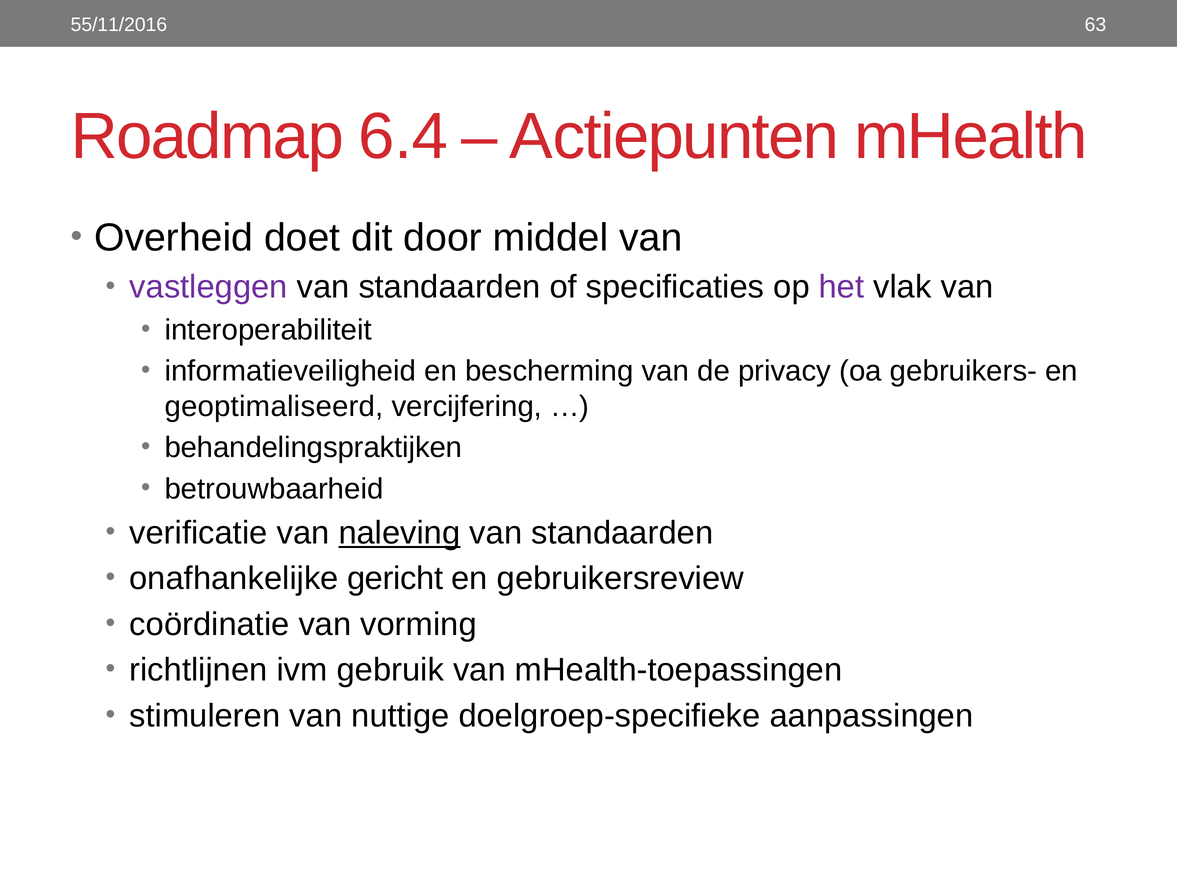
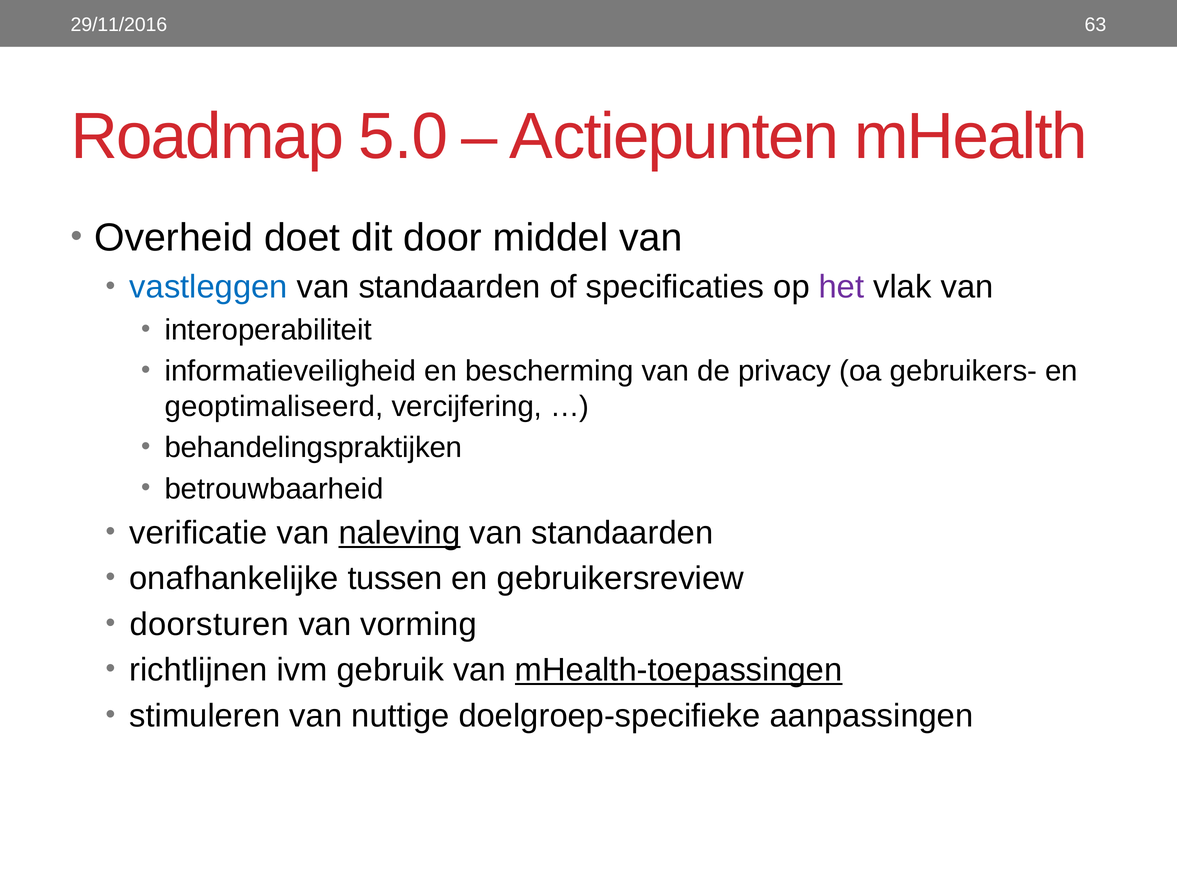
55/11/2016: 55/11/2016 -> 29/11/2016 (119, 25)
6.4: 6.4 -> 5.0 (403, 137)
vastleggen colour: purple -> blue (209, 287)
gericht: gericht -> tussen (395, 579)
coördinatie: coördinatie -> doorsturen (209, 625)
mHealth-toepassingen underline: none -> present (679, 671)
